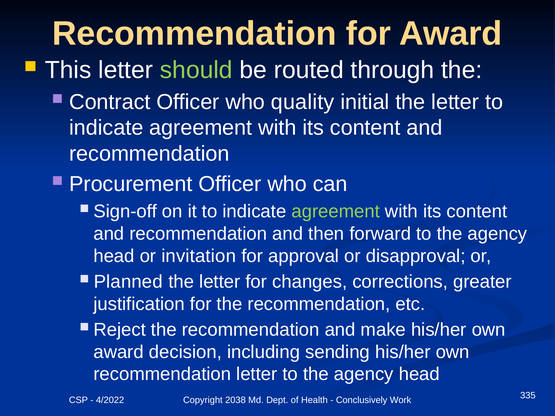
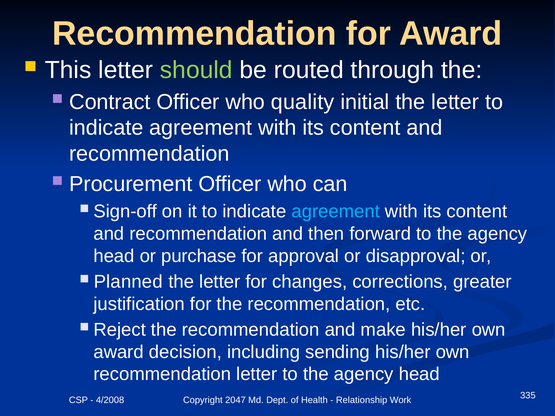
agreement colour: light green -> light blue (336, 212)
invitation: invitation -> purchase (199, 256)
4/2022: 4/2022 -> 4/2008 (110, 400)
2038: 2038 -> 2047 (235, 400)
Conclusively: Conclusively -> Relationship (362, 400)
